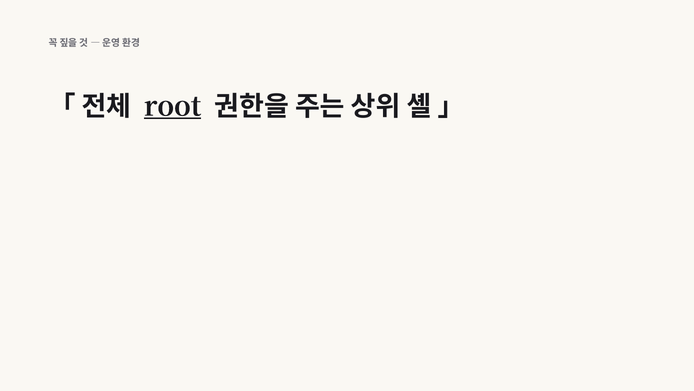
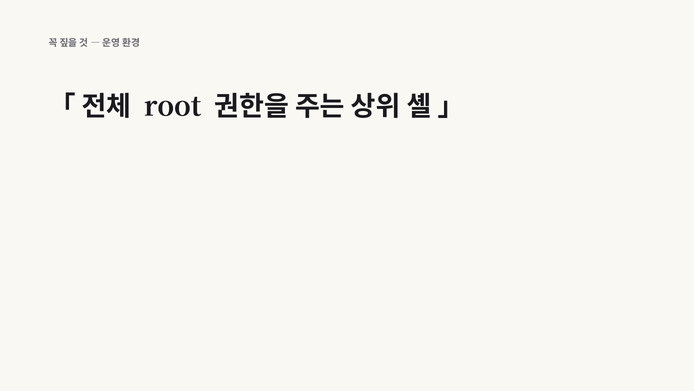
root underline: present -> none (173, 107)
